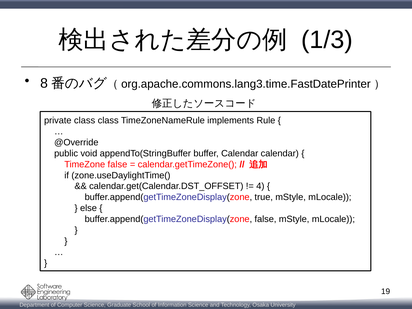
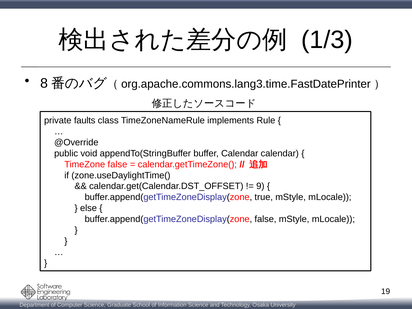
private class: class -> faults (85, 120)
4: 4 -> 9 (260, 186)
